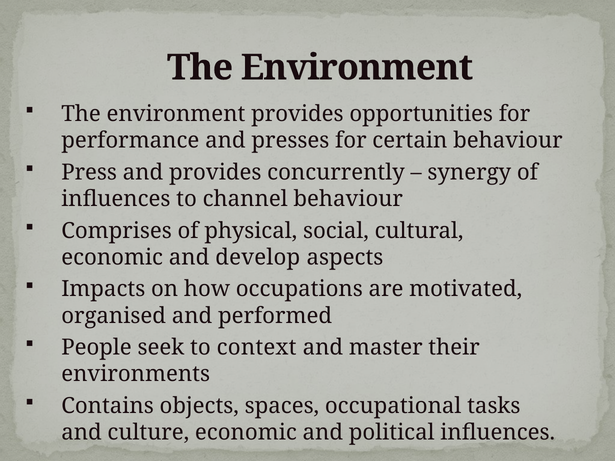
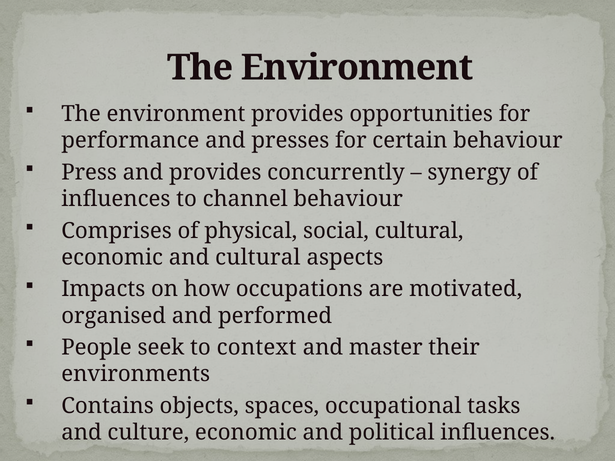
and develop: develop -> cultural (258, 257)
